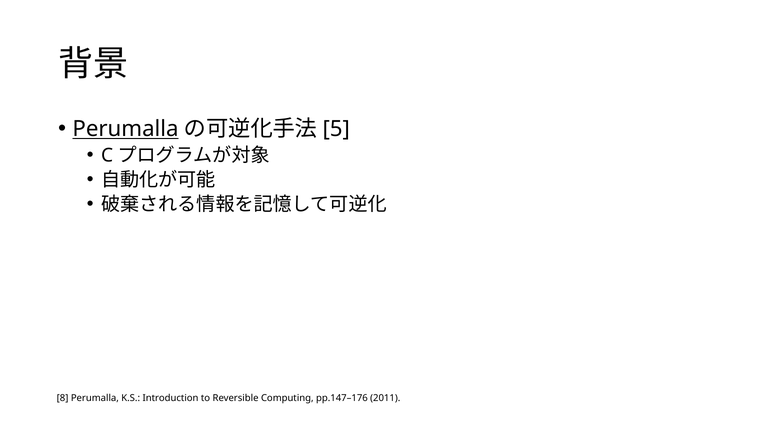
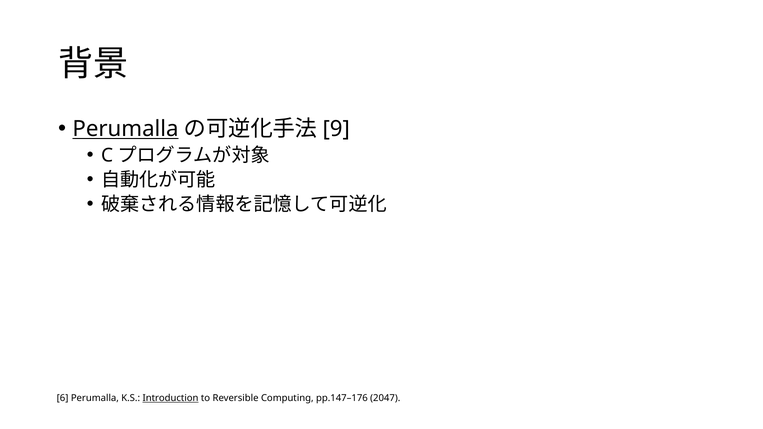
5: 5 -> 9 (336, 129)
8: 8 -> 6 (63, 398)
Introduction underline: none -> present (171, 398)
2011: 2011 -> 2047 (385, 398)
